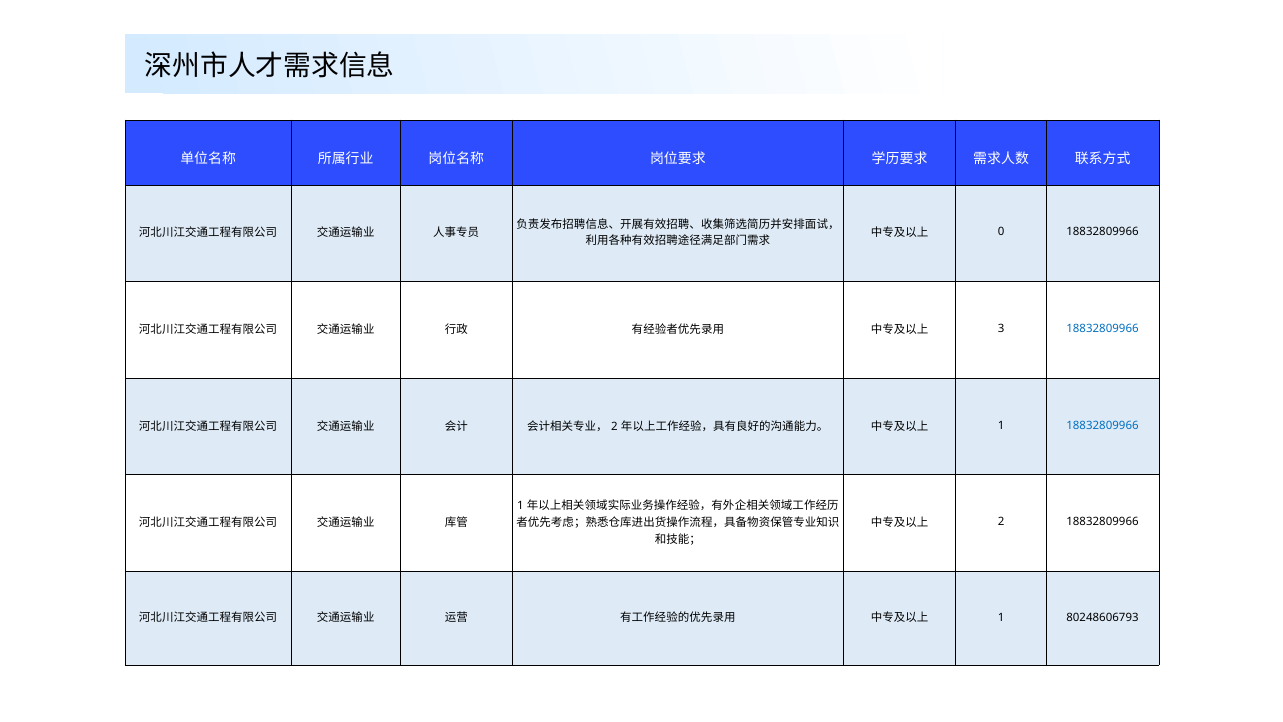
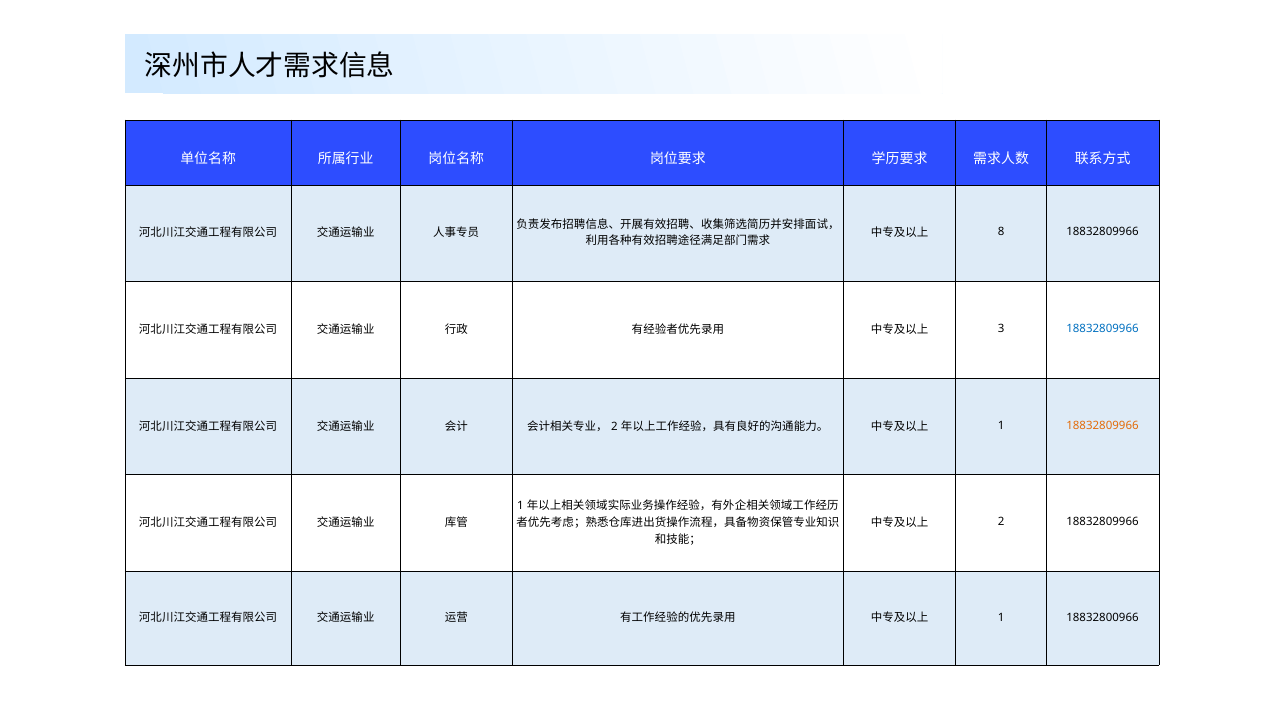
0: 0 -> 8 (1001, 232)
18832809966 colour: blue -> orange (1102, 426)
80248606793: 80248606793 -> 18832800966 (1102, 617)
